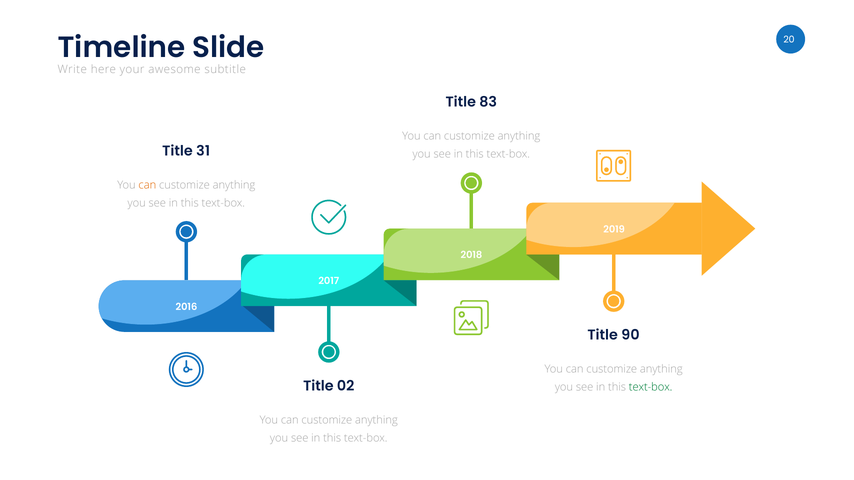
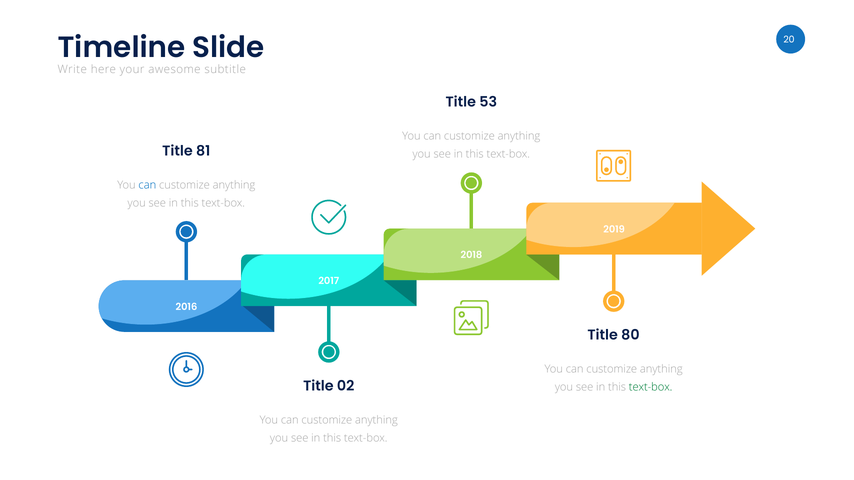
83: 83 -> 53 (488, 102)
31: 31 -> 81 (203, 151)
can colour: orange -> blue (147, 185)
90: 90 -> 80 (630, 335)
